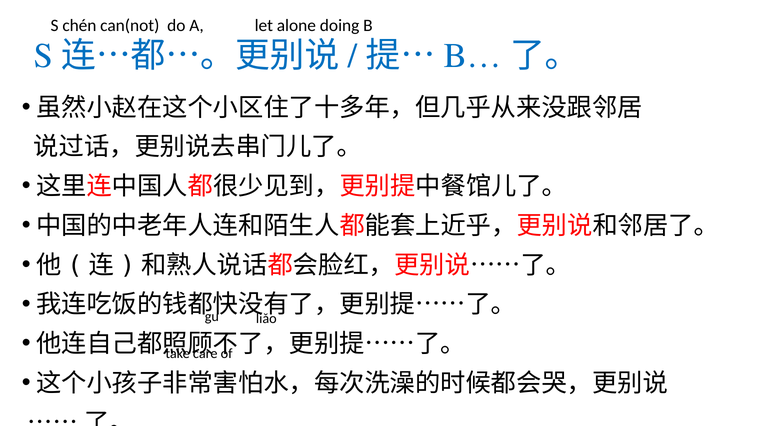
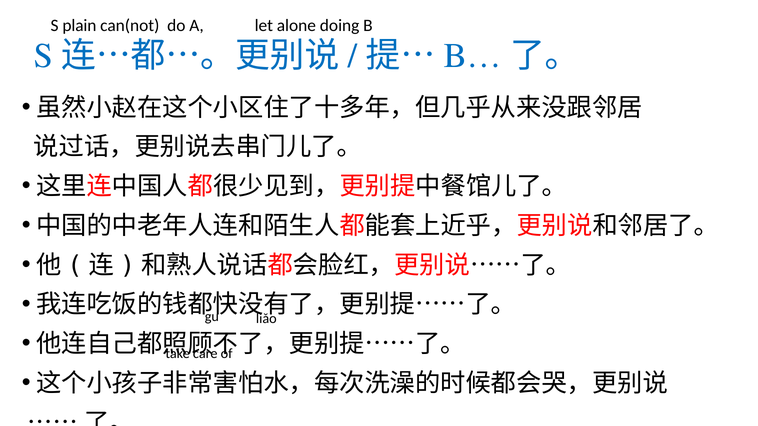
chén: chén -> plain (79, 25)
